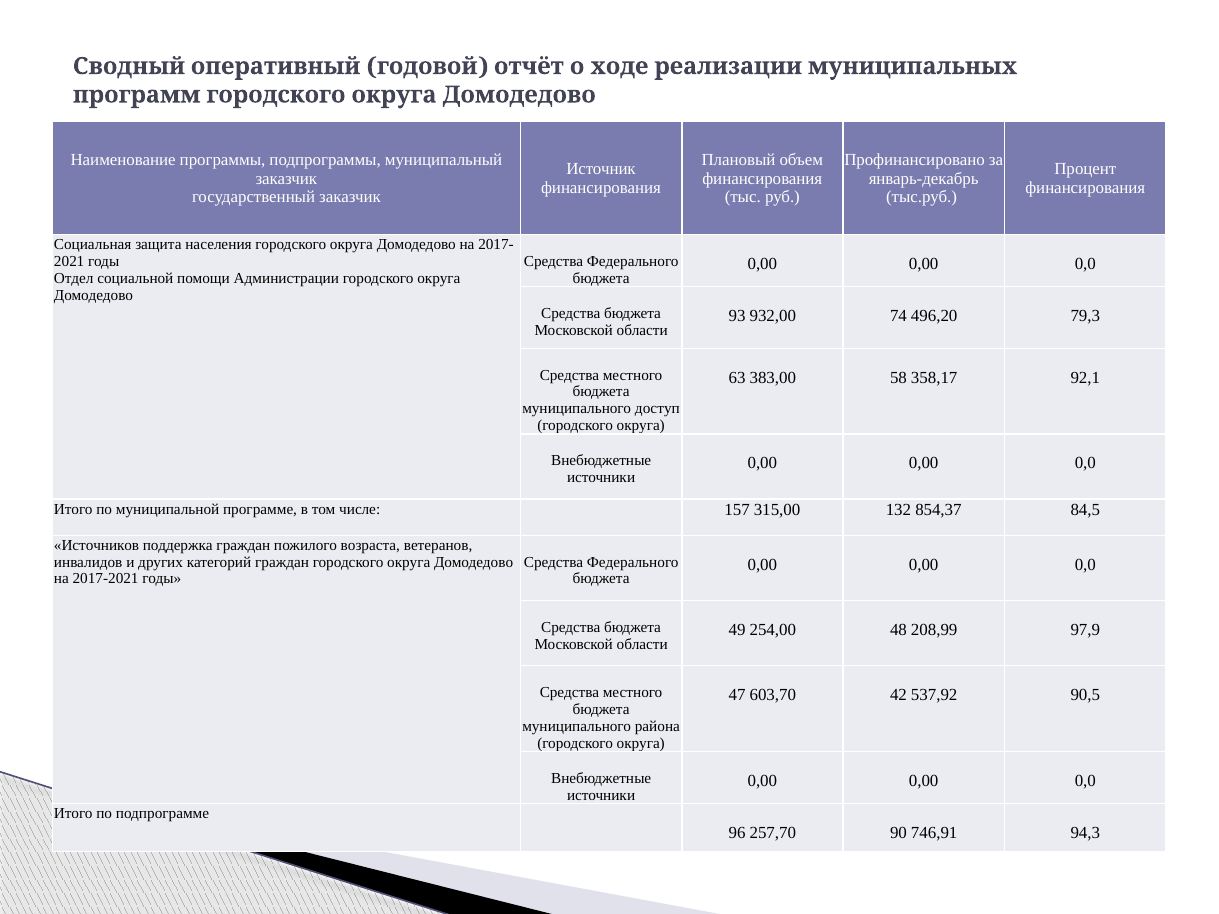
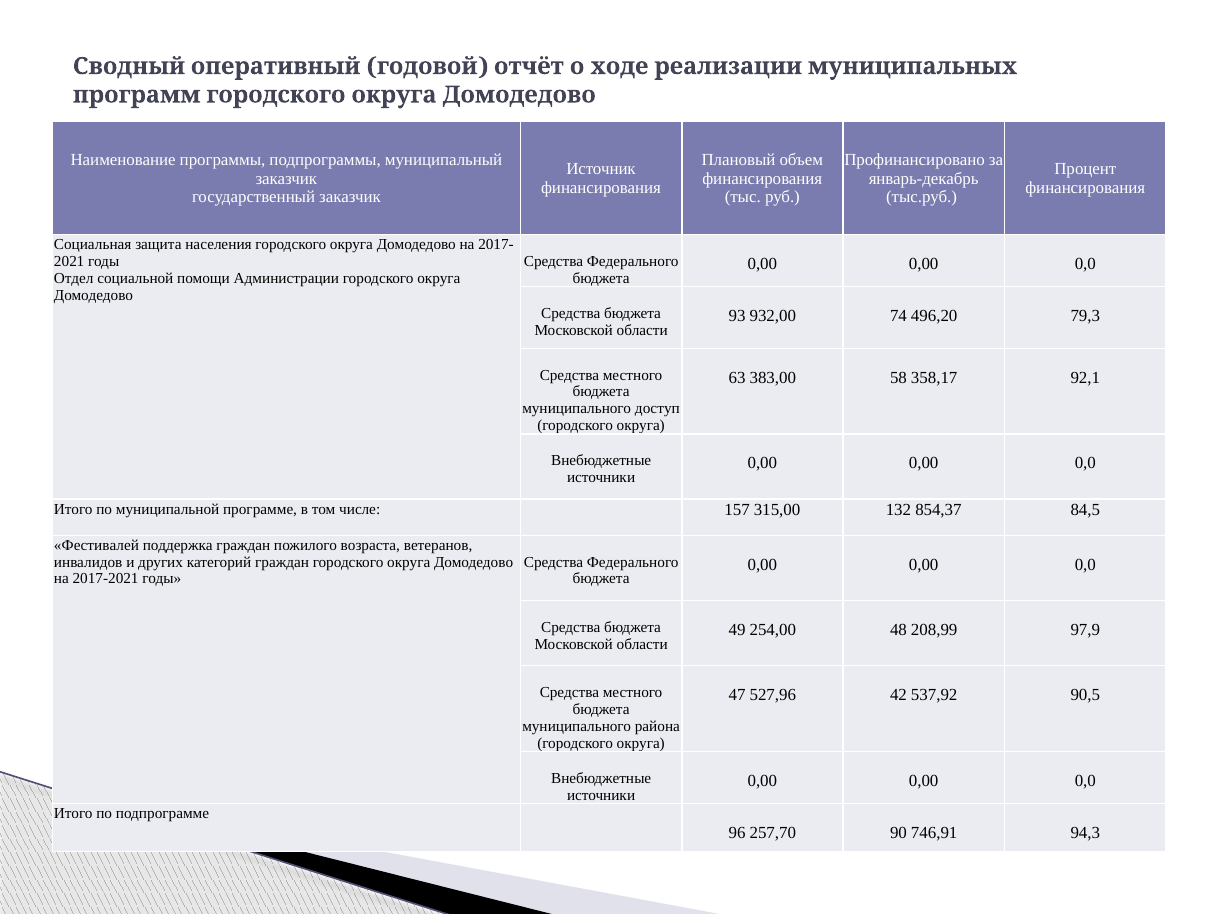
Источников: Источников -> Фестивалей (97, 545)
603,70: 603,70 -> 527,96 (773, 695)
